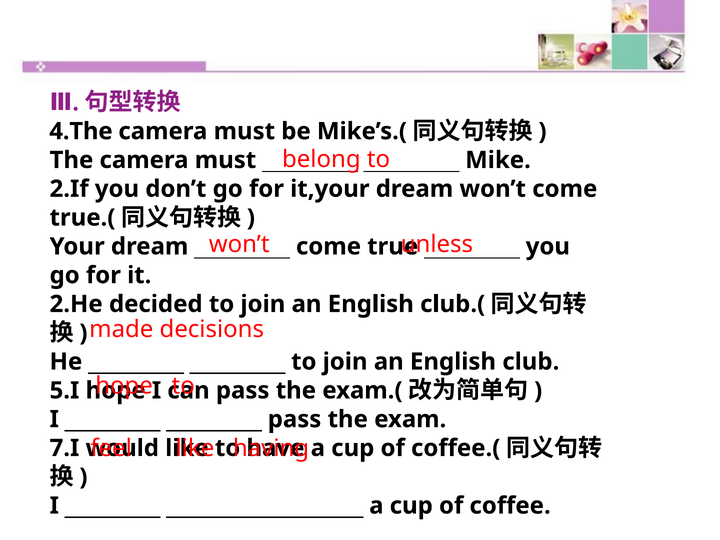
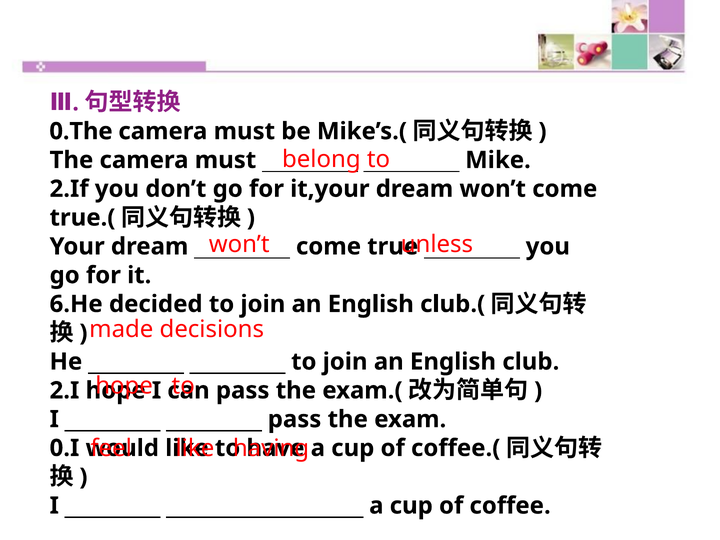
4.The: 4.The -> 0.The (81, 131)
2.He: 2.He -> 6.He (76, 304)
5.I: 5.I -> 2.I (64, 390)
7.I: 7.I -> 0.I (64, 448)
